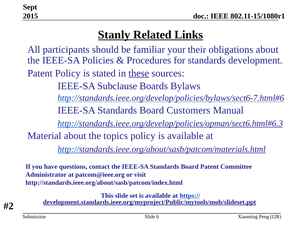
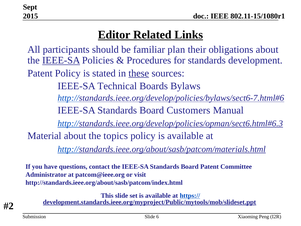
Stanly: Stanly -> Editor (114, 35)
your: your -> plan (176, 50)
IEEE-SA underline: none -> present (61, 60)
Subclause: Subclause -> Technical (117, 86)
